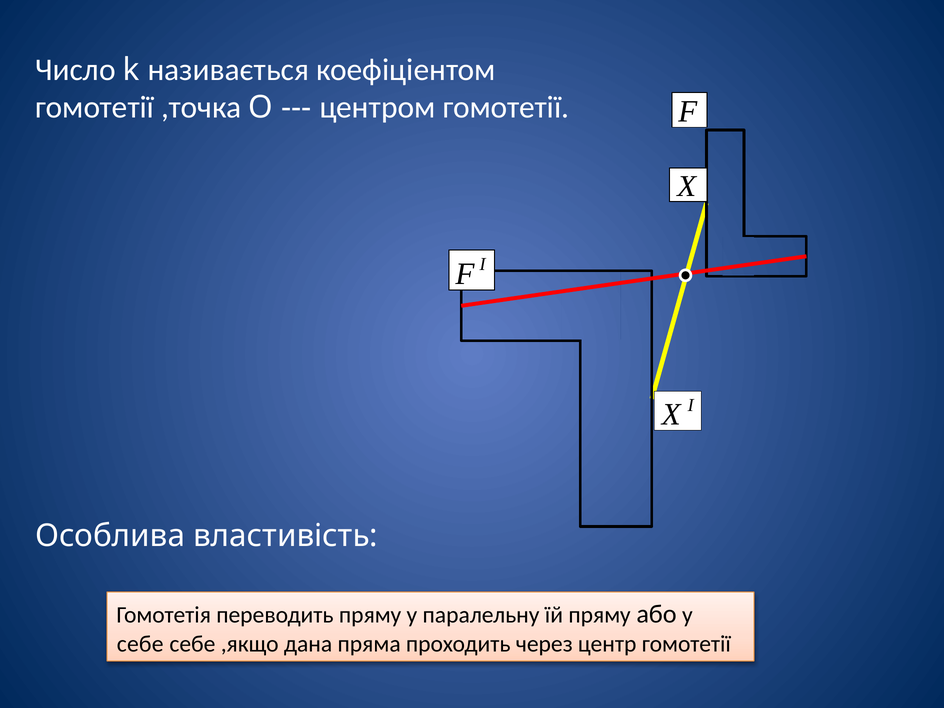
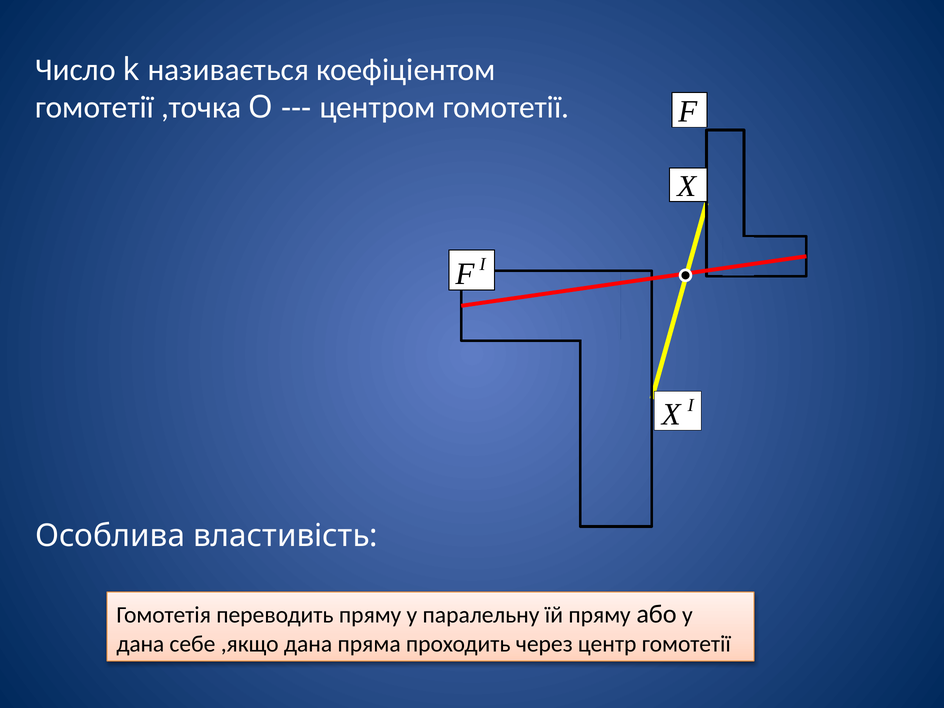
себе: себе -> дана (140, 644)
